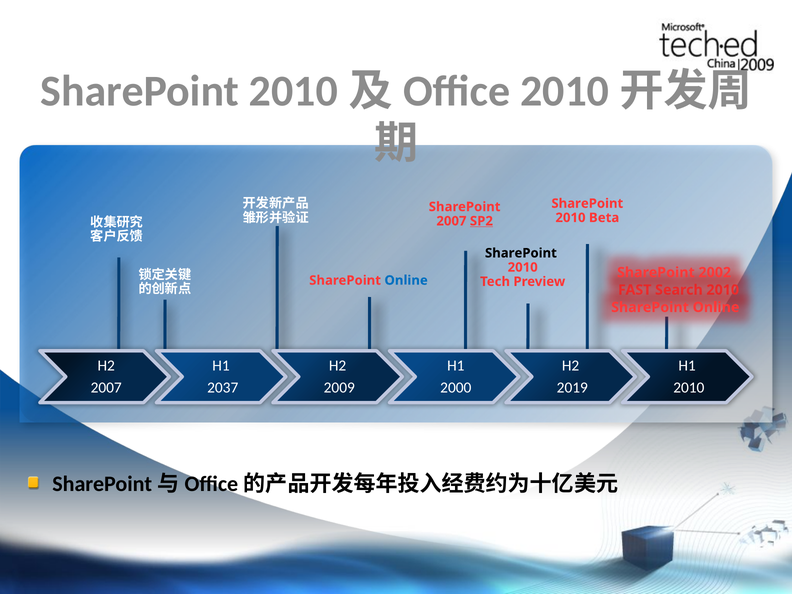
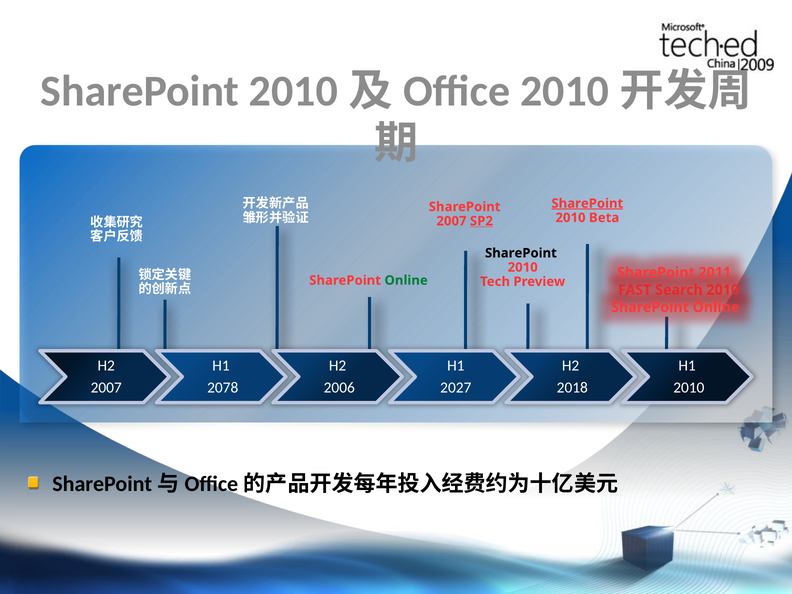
SharePoint underline: none -> present (587, 203)
2002: 2002 -> 2011 (715, 272)
Online colour: blue -> green (406, 280)
2037: 2037 -> 2078 (223, 388)
2009: 2009 -> 2006 (339, 388)
2000: 2000 -> 2027 (456, 388)
2019: 2019 -> 2018 (572, 388)
